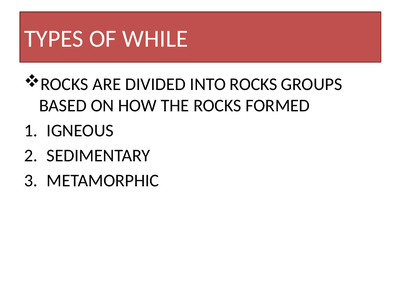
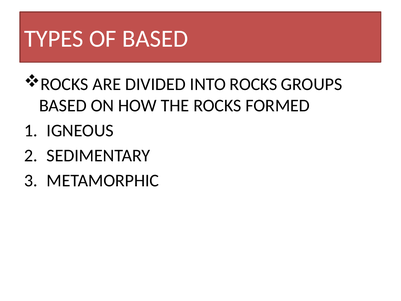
OF WHILE: WHILE -> BASED (155, 39)
